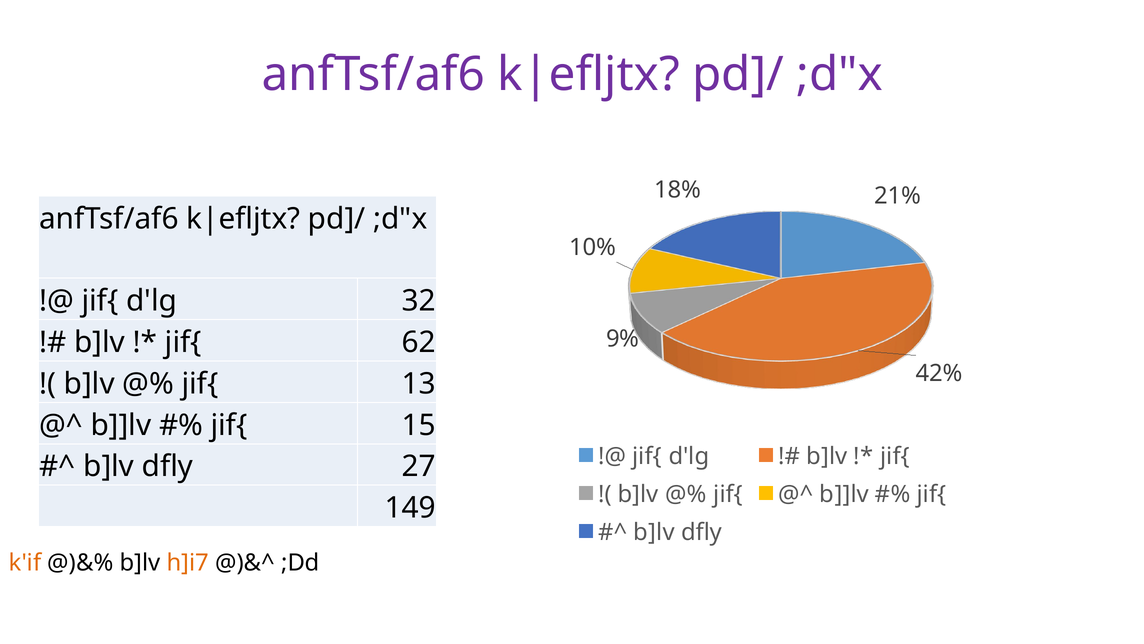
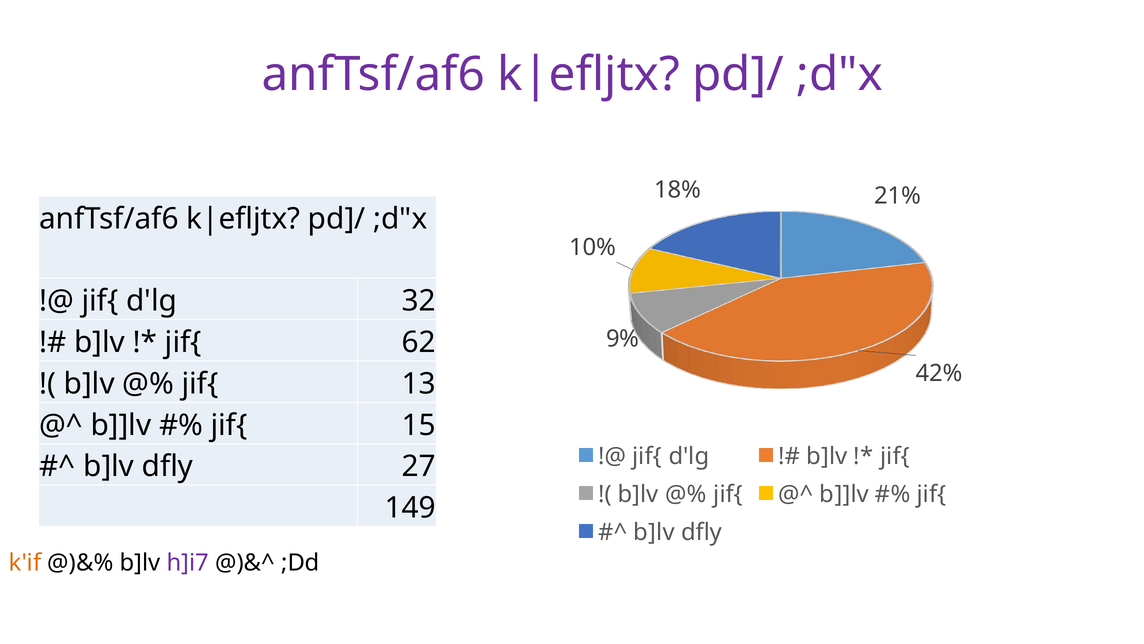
h]i7 colour: orange -> purple (188, 563)
